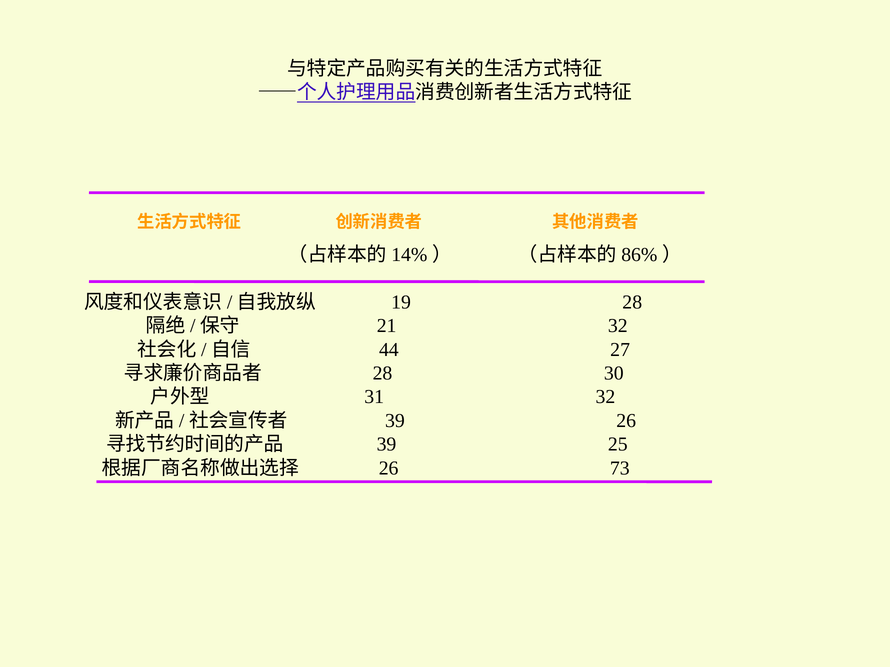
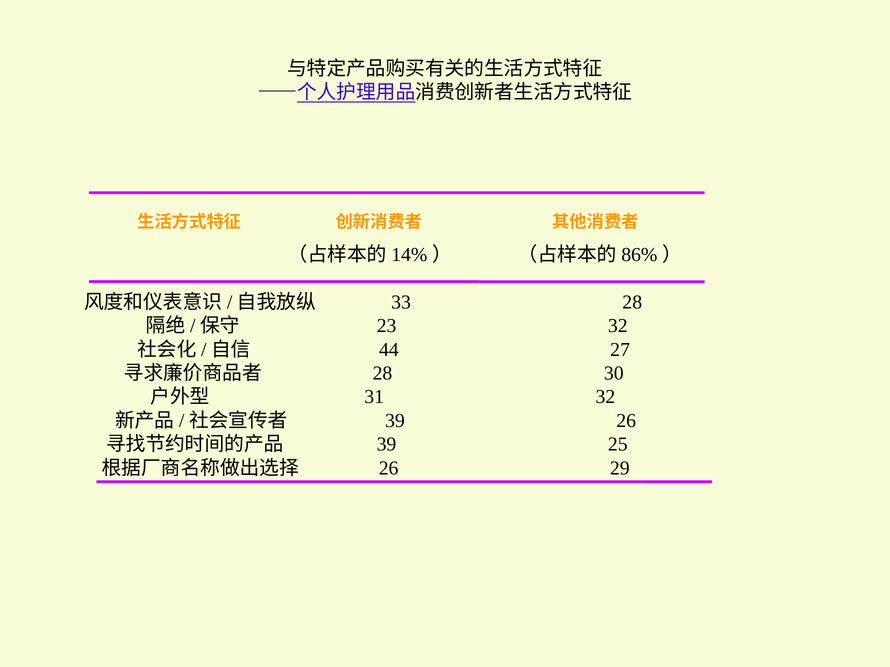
19: 19 -> 33 (401, 302)
21: 21 -> 23 (387, 326)
73: 73 -> 29 (620, 468)
